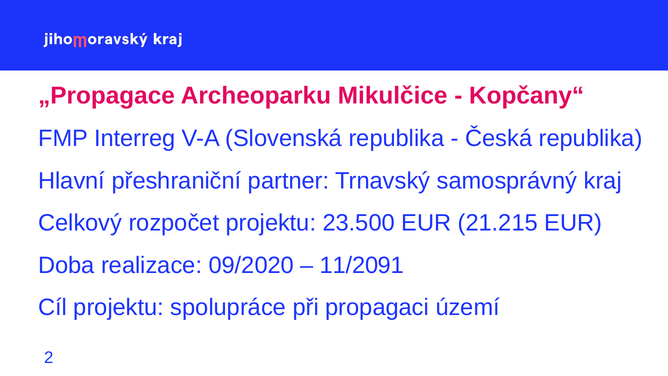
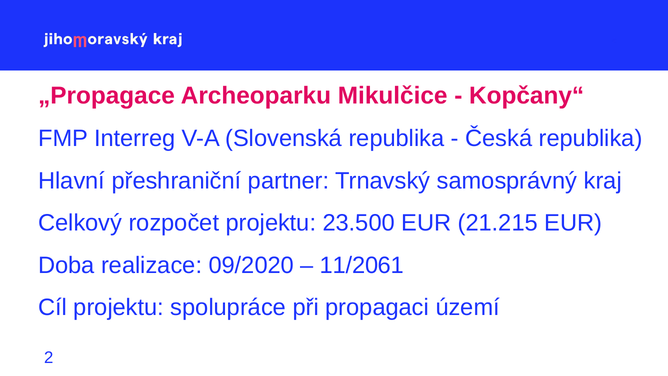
11/2091: 11/2091 -> 11/2061 (362, 265)
